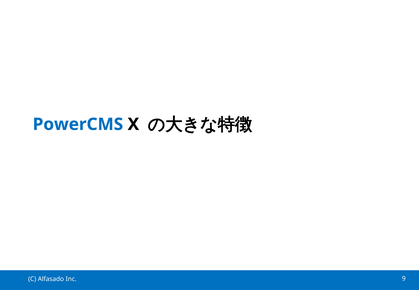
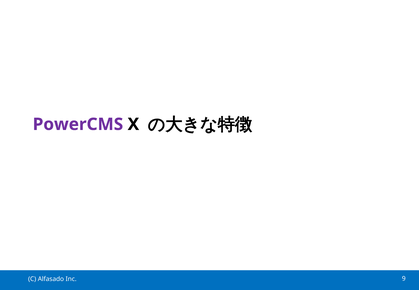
PowerCMS colour: blue -> purple (78, 124)
